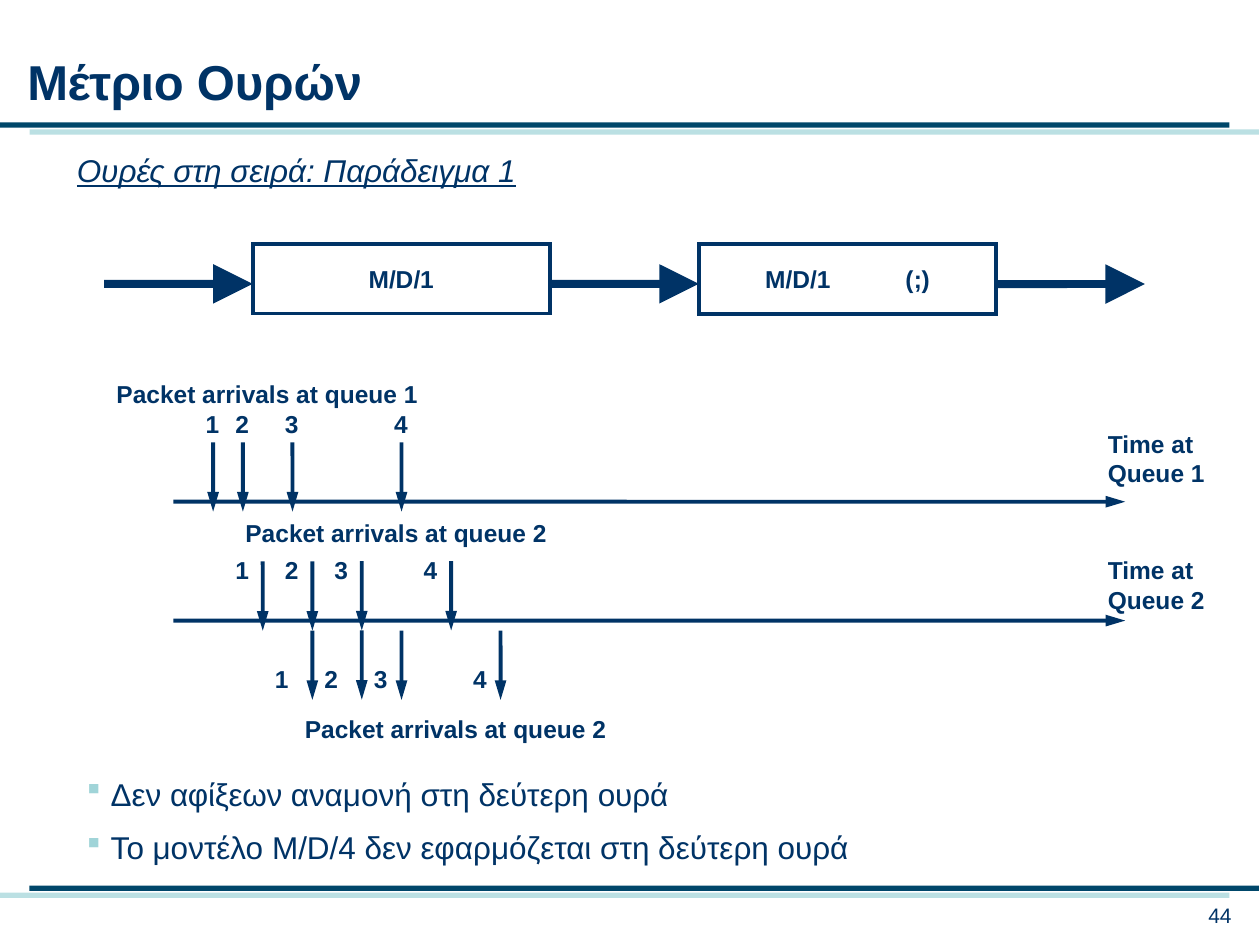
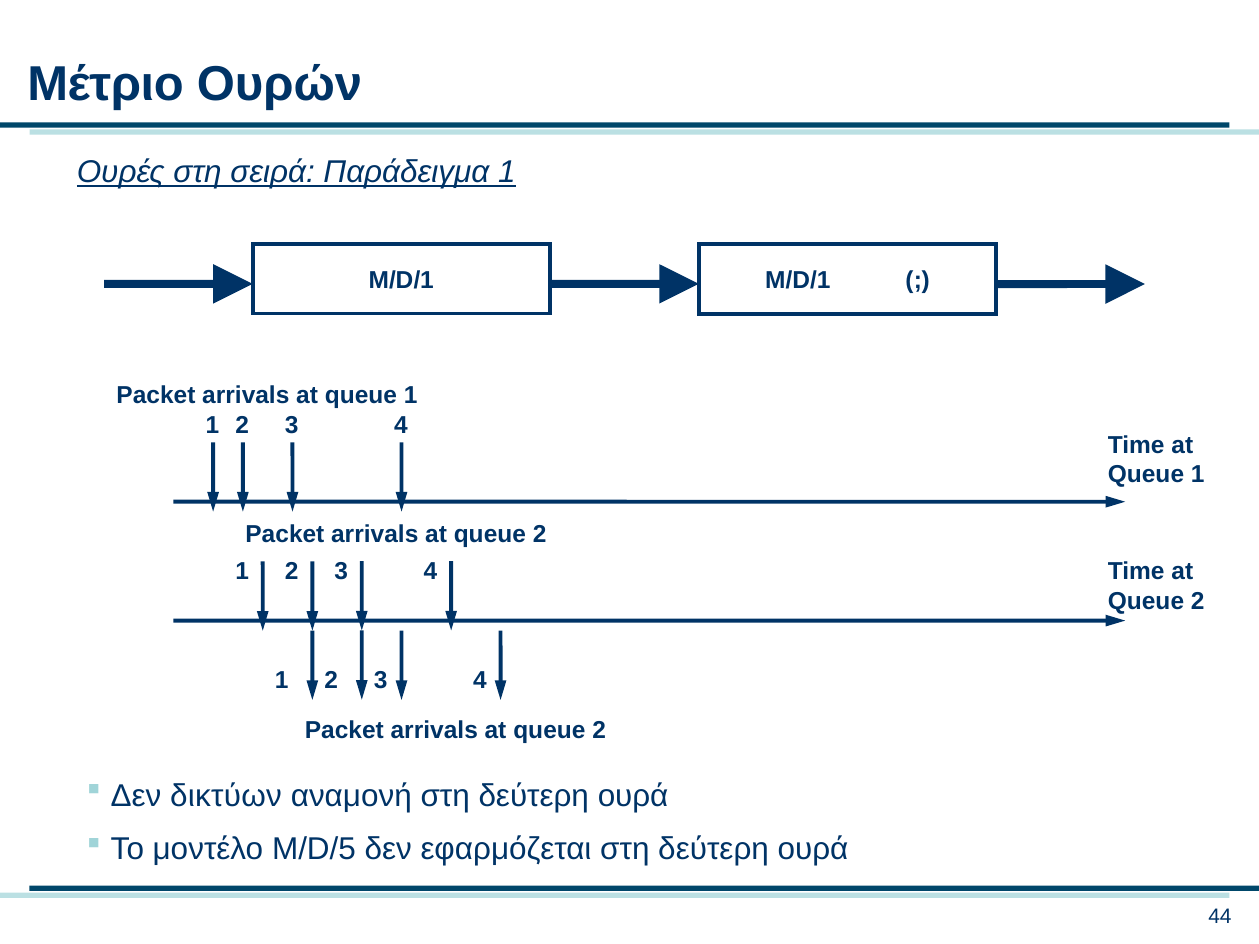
αφίξεων: αφίξεων -> δικτύων (226, 796)
M/D/4: M/D/4 -> M/D/5 (314, 849)
